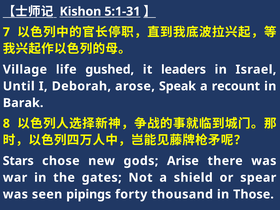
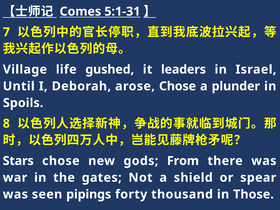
Kishon: Kishon -> Comes (80, 12)
arose Speak: Speak -> Chose (178, 86)
recount: recount -> plunder (236, 86)
Barak: Barak -> Spoils (23, 103)
Arise: Arise -> From (183, 161)
